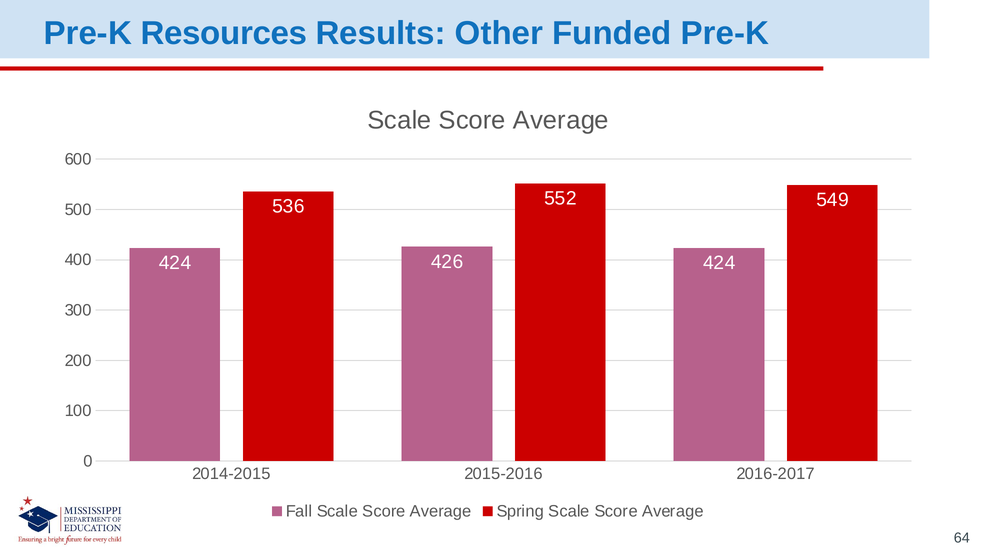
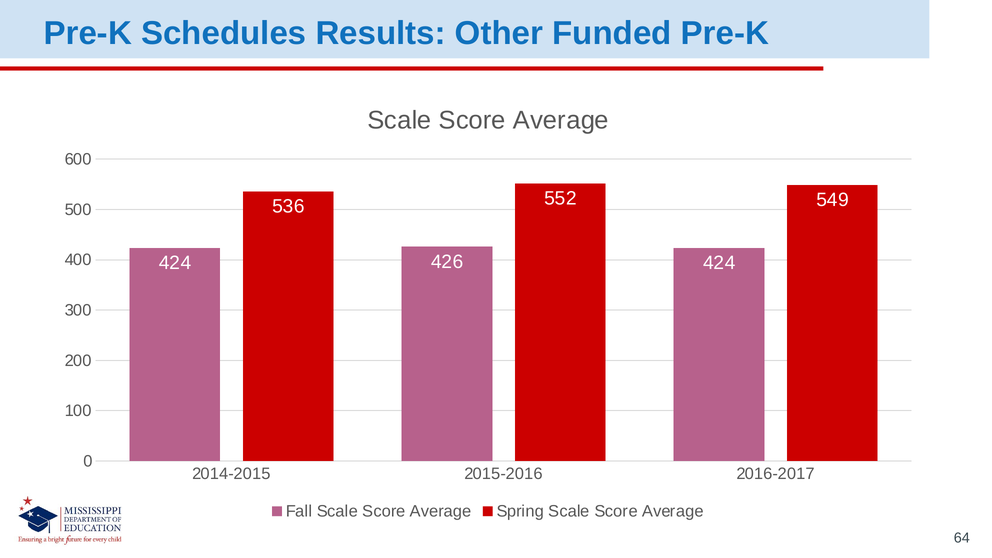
Resources: Resources -> Schedules (224, 33)
